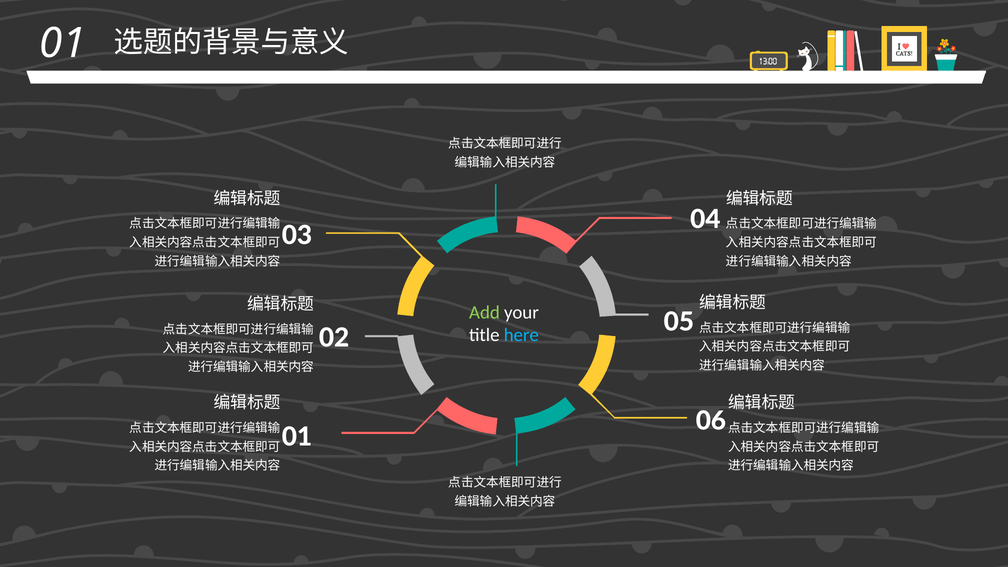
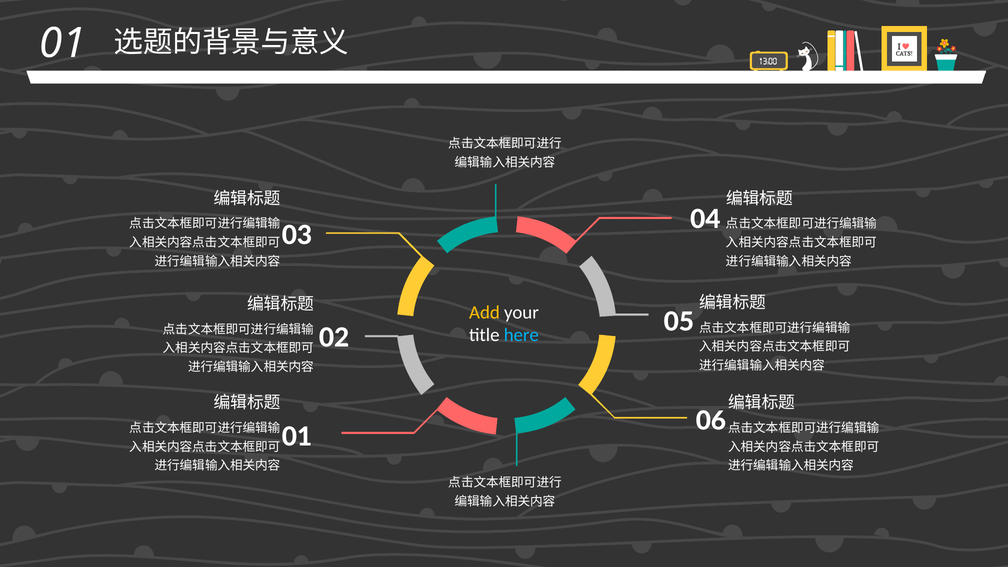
Add colour: light green -> yellow (484, 312)
